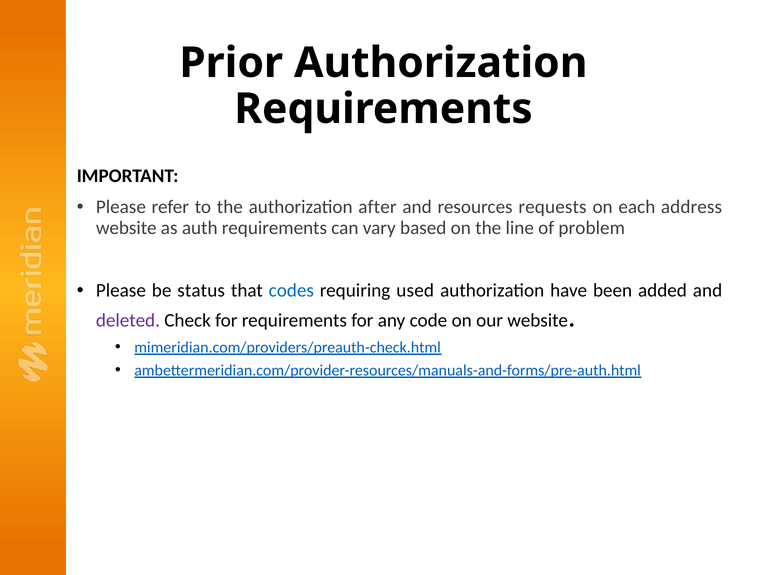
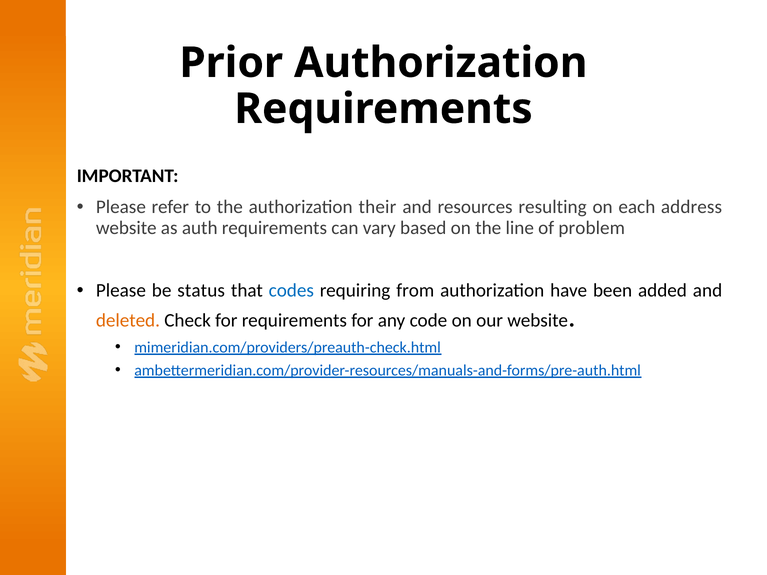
after: after -> their (377, 207)
requests: requests -> resulting (553, 207)
used: used -> from (415, 291)
deleted colour: purple -> orange (128, 321)
